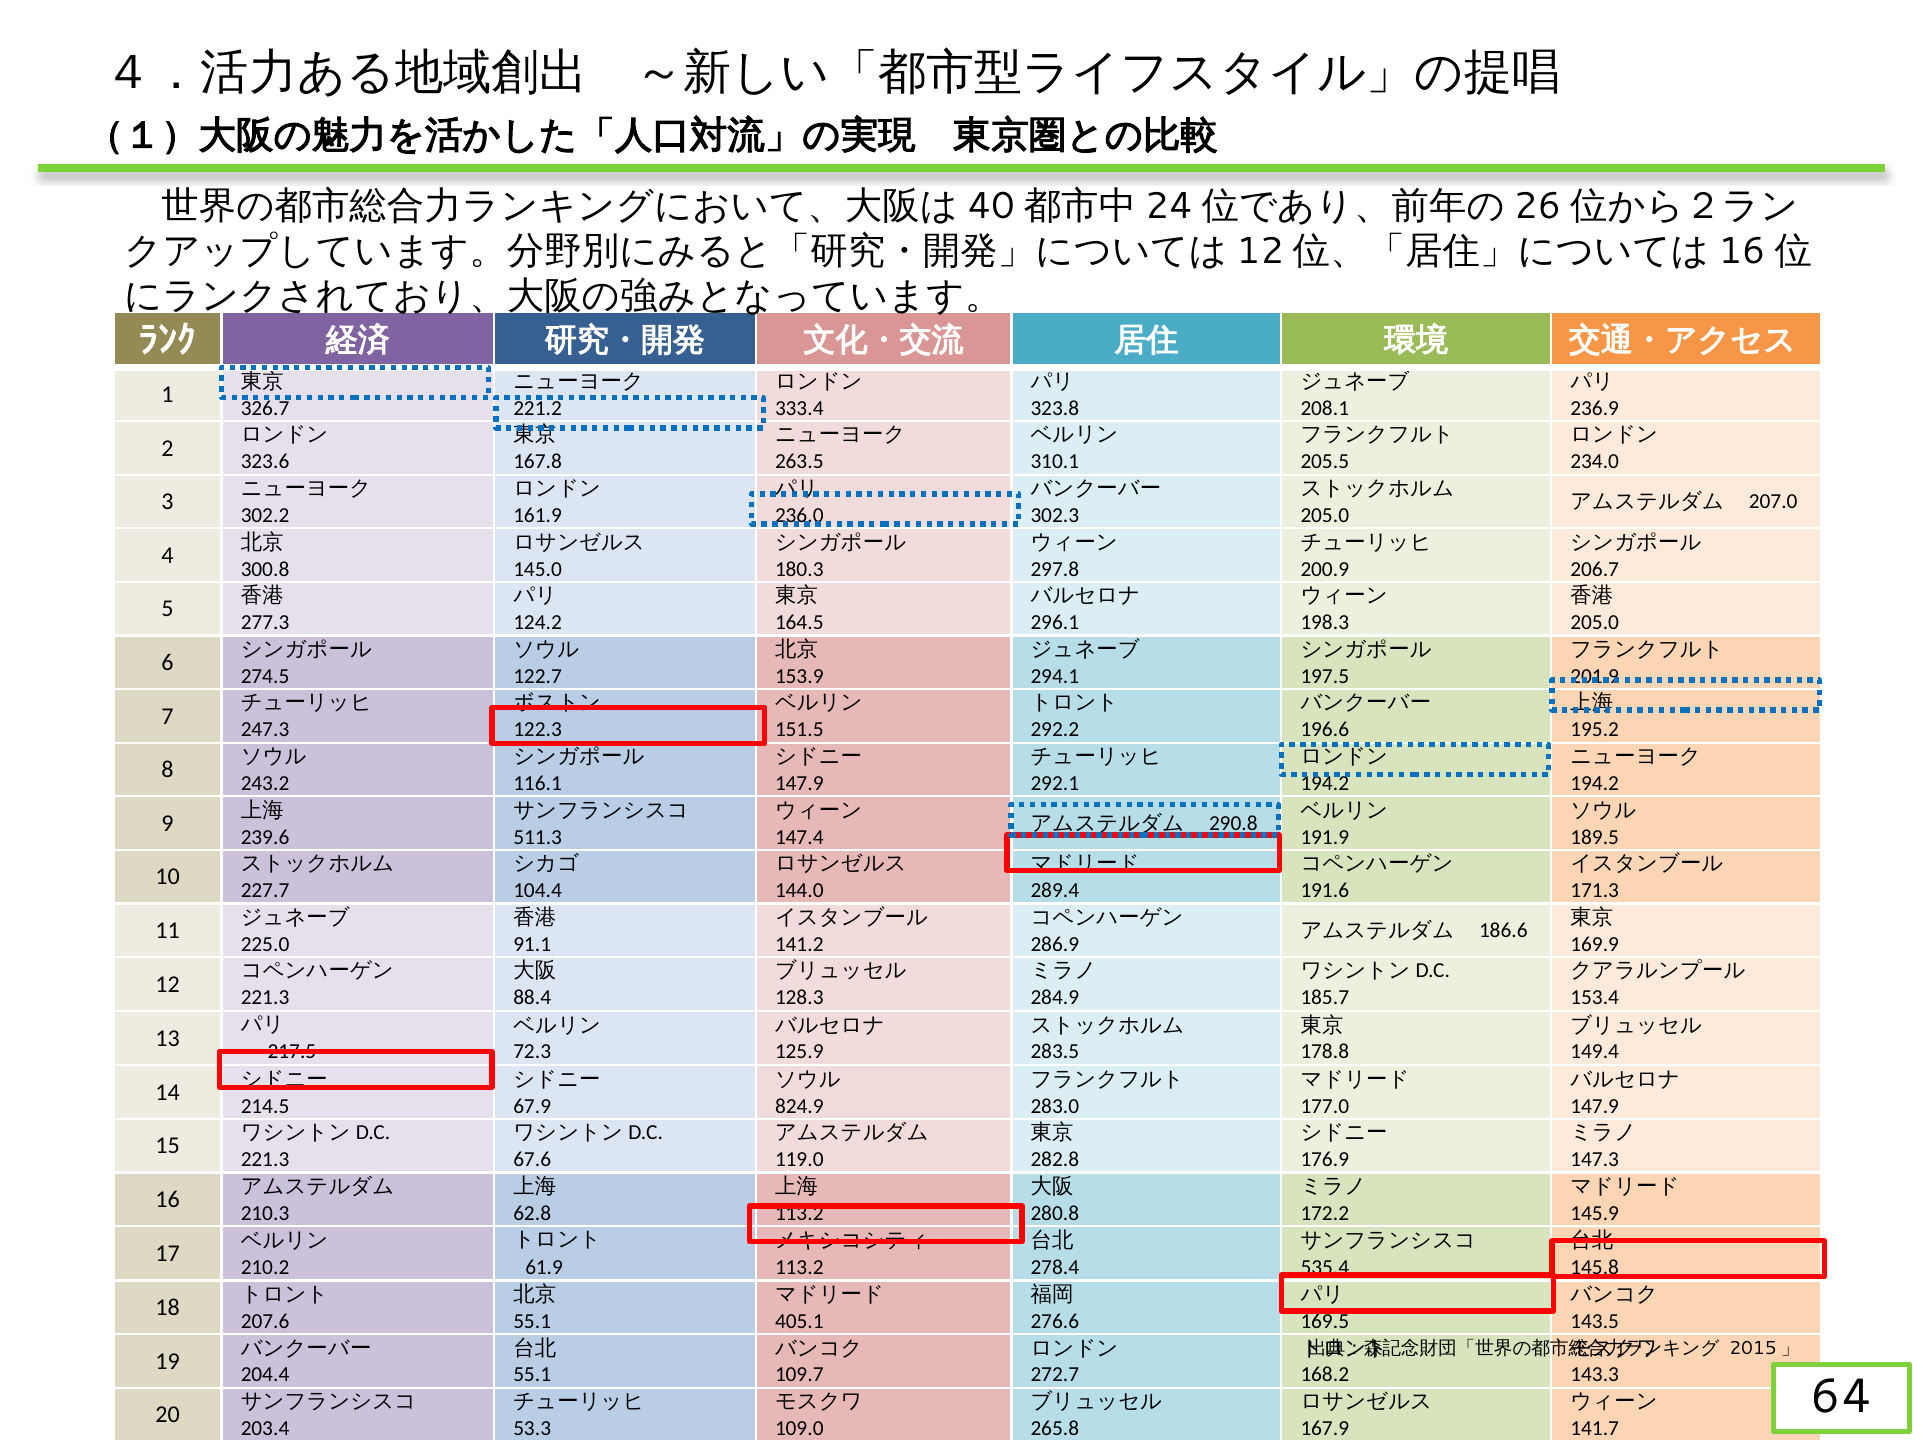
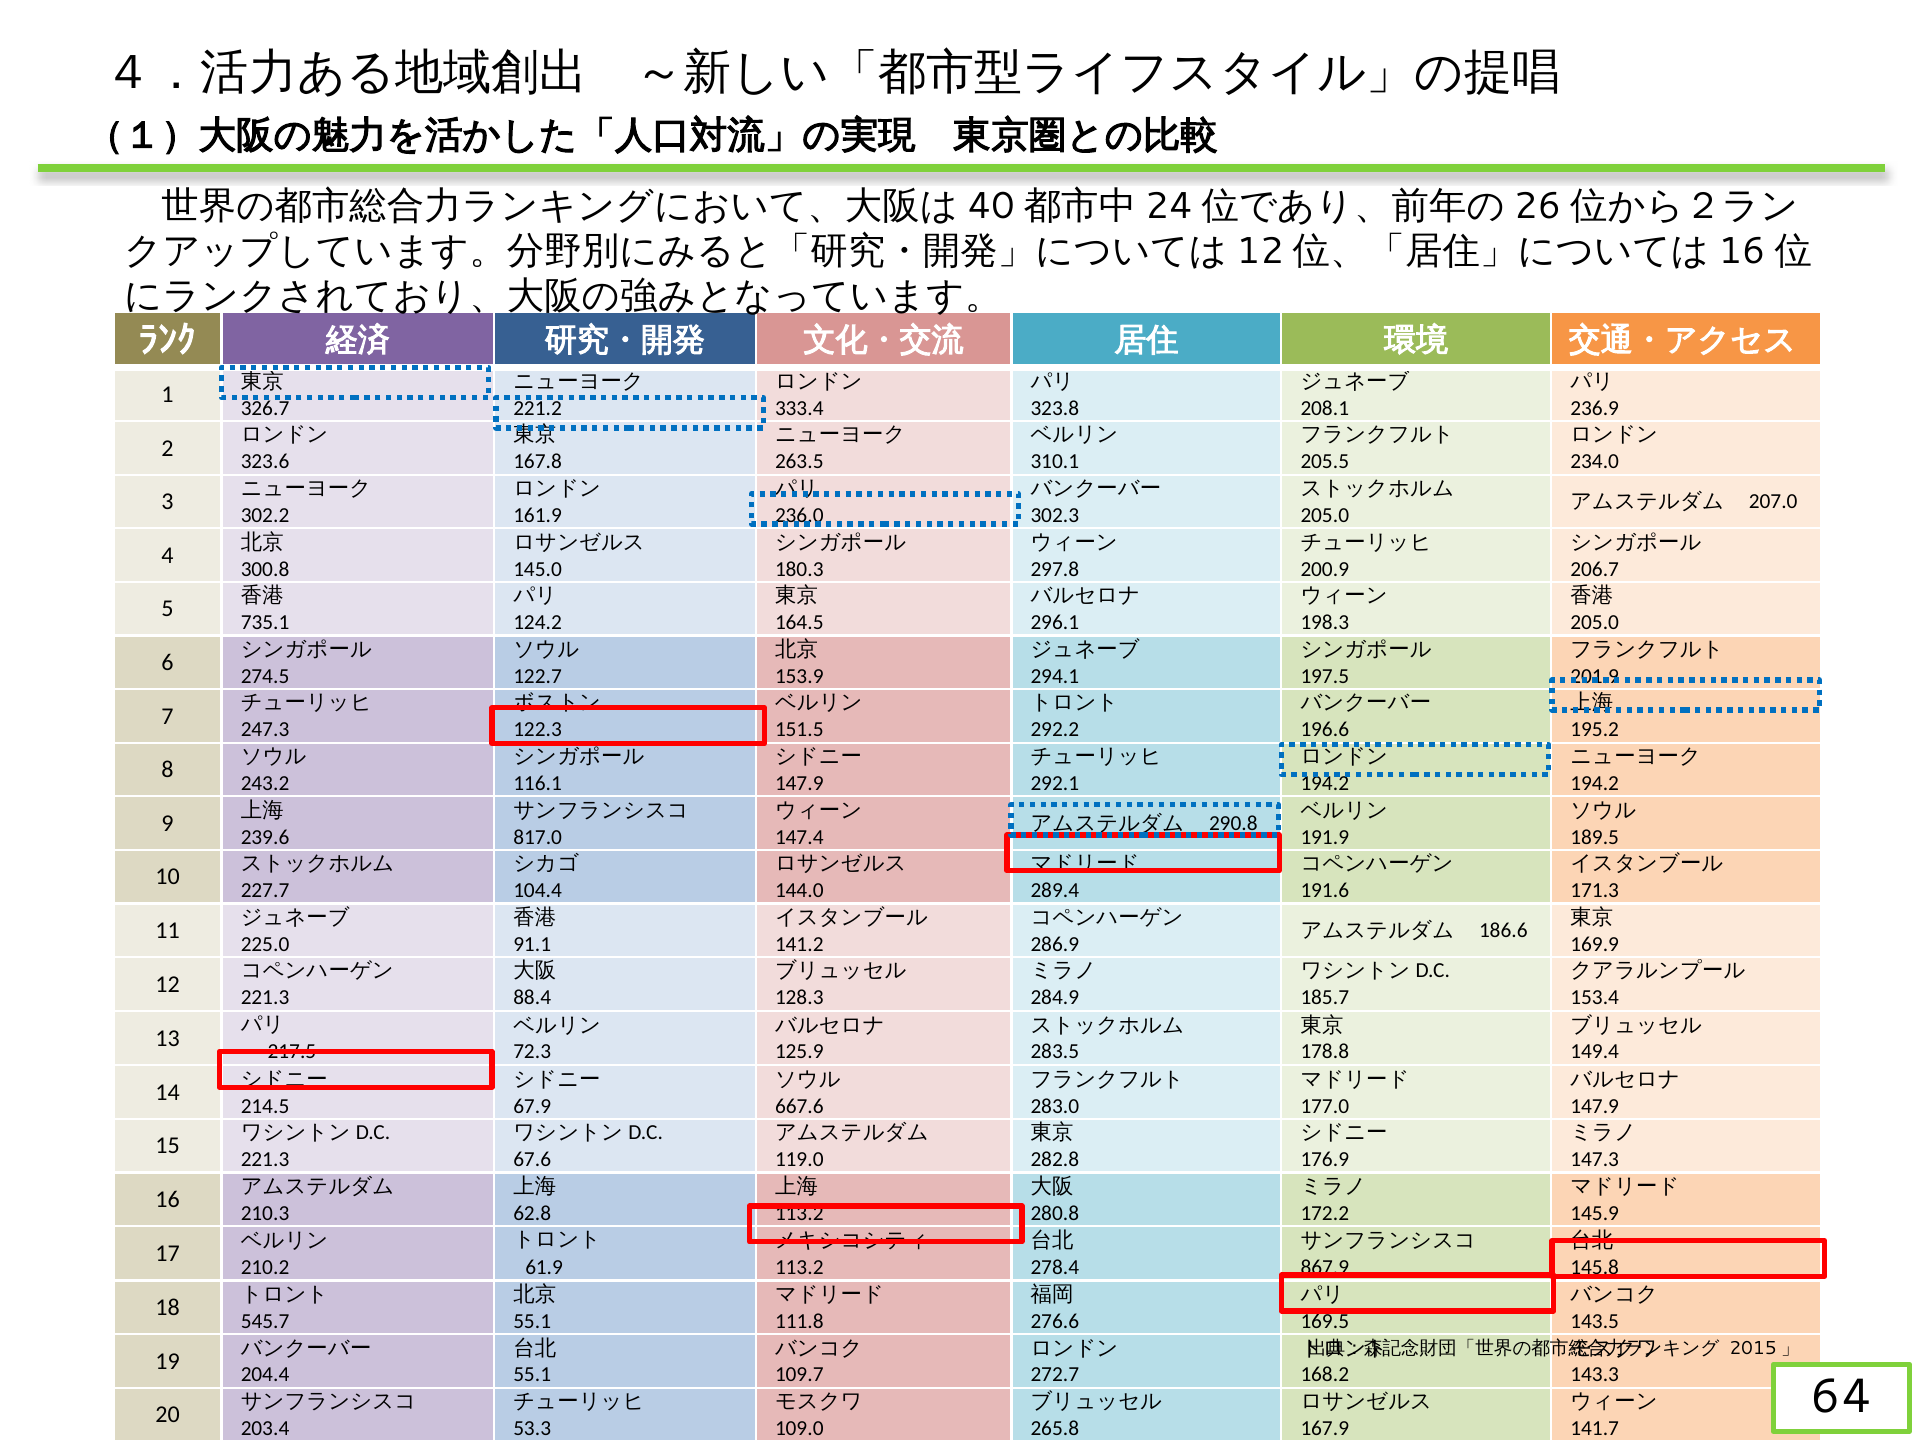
277.3: 277.3 -> 735.1 (265, 623)
511.3: 511.3 -> 817.0 (538, 837)
824.9: 824.9 -> 667.6 (799, 1106)
535.4: 535.4 -> 867.9 (1325, 1268)
207.6: 207.6 -> 545.7 (265, 1322)
405.1: 405.1 -> 111.8 (799, 1322)
